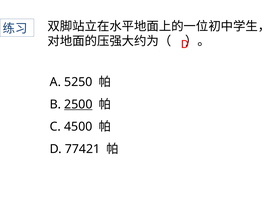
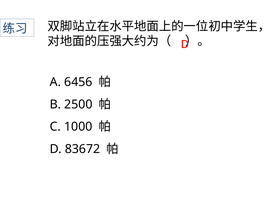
5250: 5250 -> 6456 (78, 82)
2500 underline: present -> none (78, 104)
4500: 4500 -> 1000 (78, 126)
77421: 77421 -> 83672 (82, 149)
